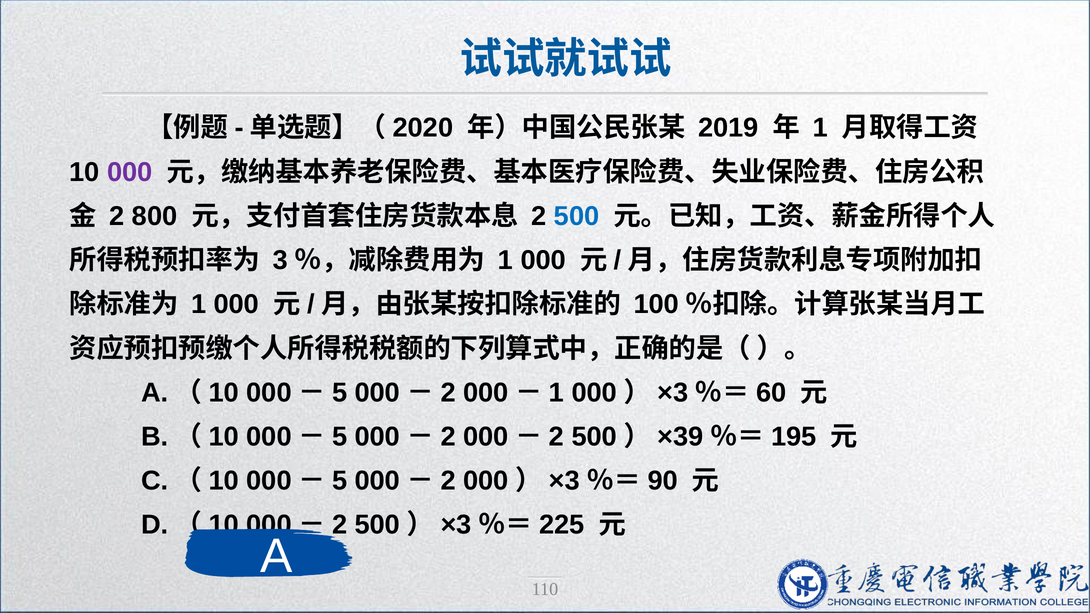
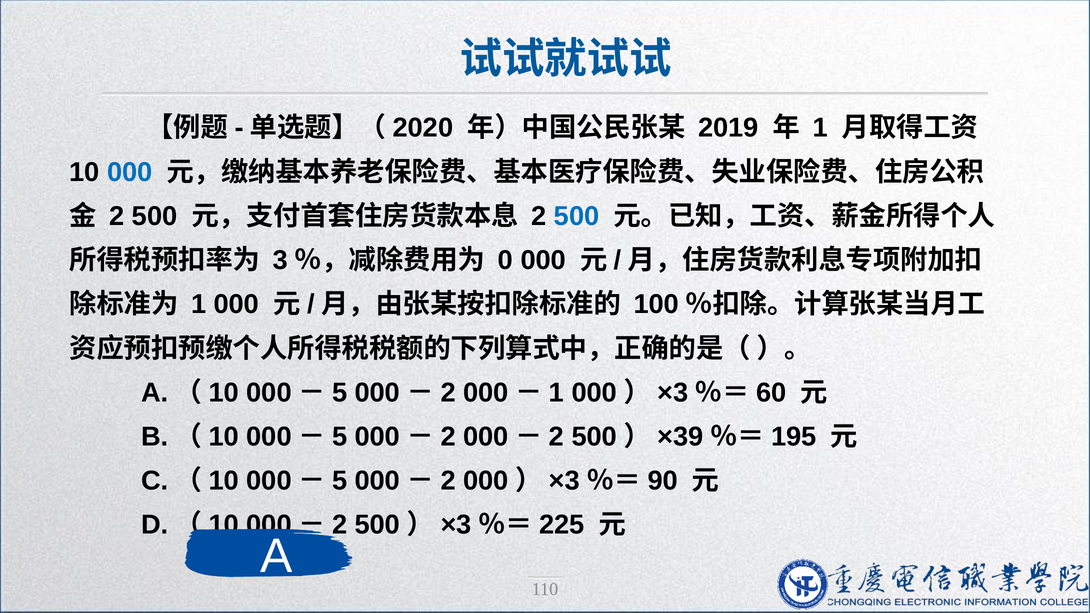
000 colour: purple -> blue (130, 172)
800: 800 -> 500 (155, 216)
1: 1 -> 0 (505, 260)
